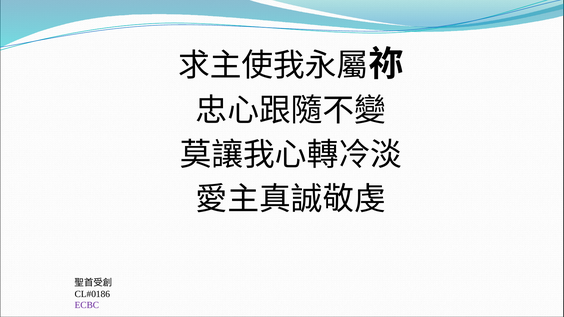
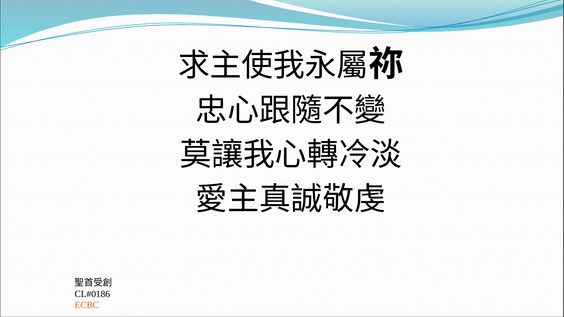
ECBC colour: purple -> orange (87, 305)
